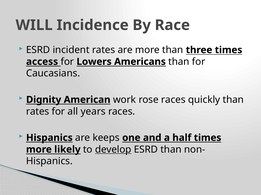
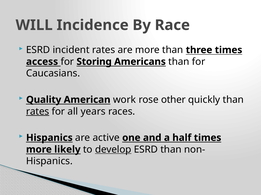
Lowers: Lowers -> Storing (94, 62)
Dignity: Dignity -> Quality (44, 100)
rose races: races -> other (173, 100)
rates underline: none -> present (38, 112)
keeps: keeps -> active (106, 138)
